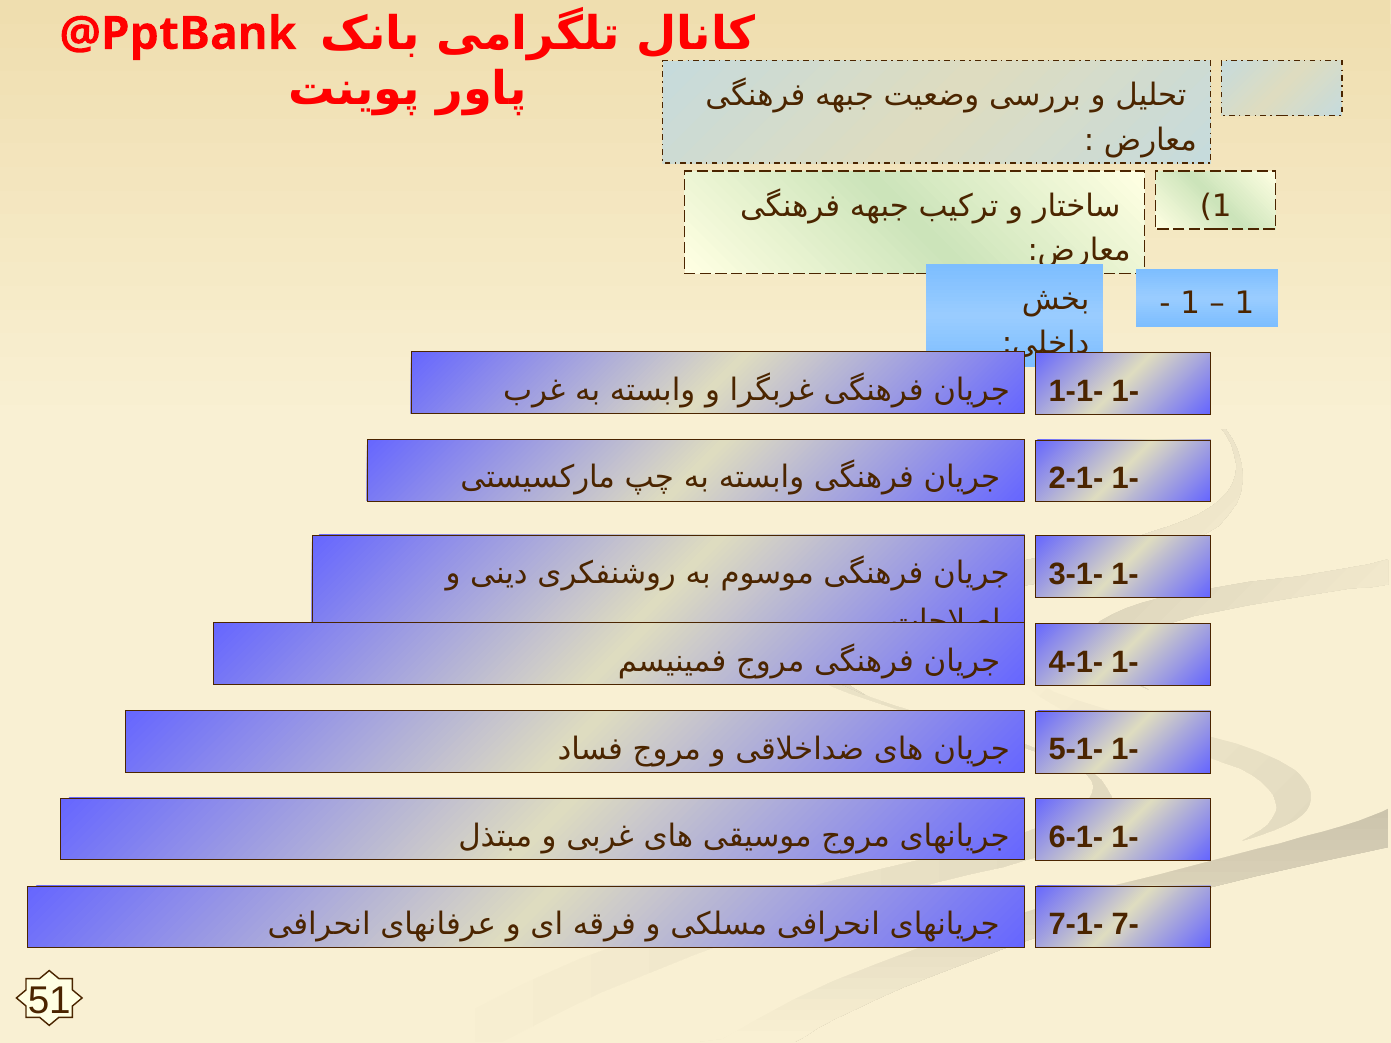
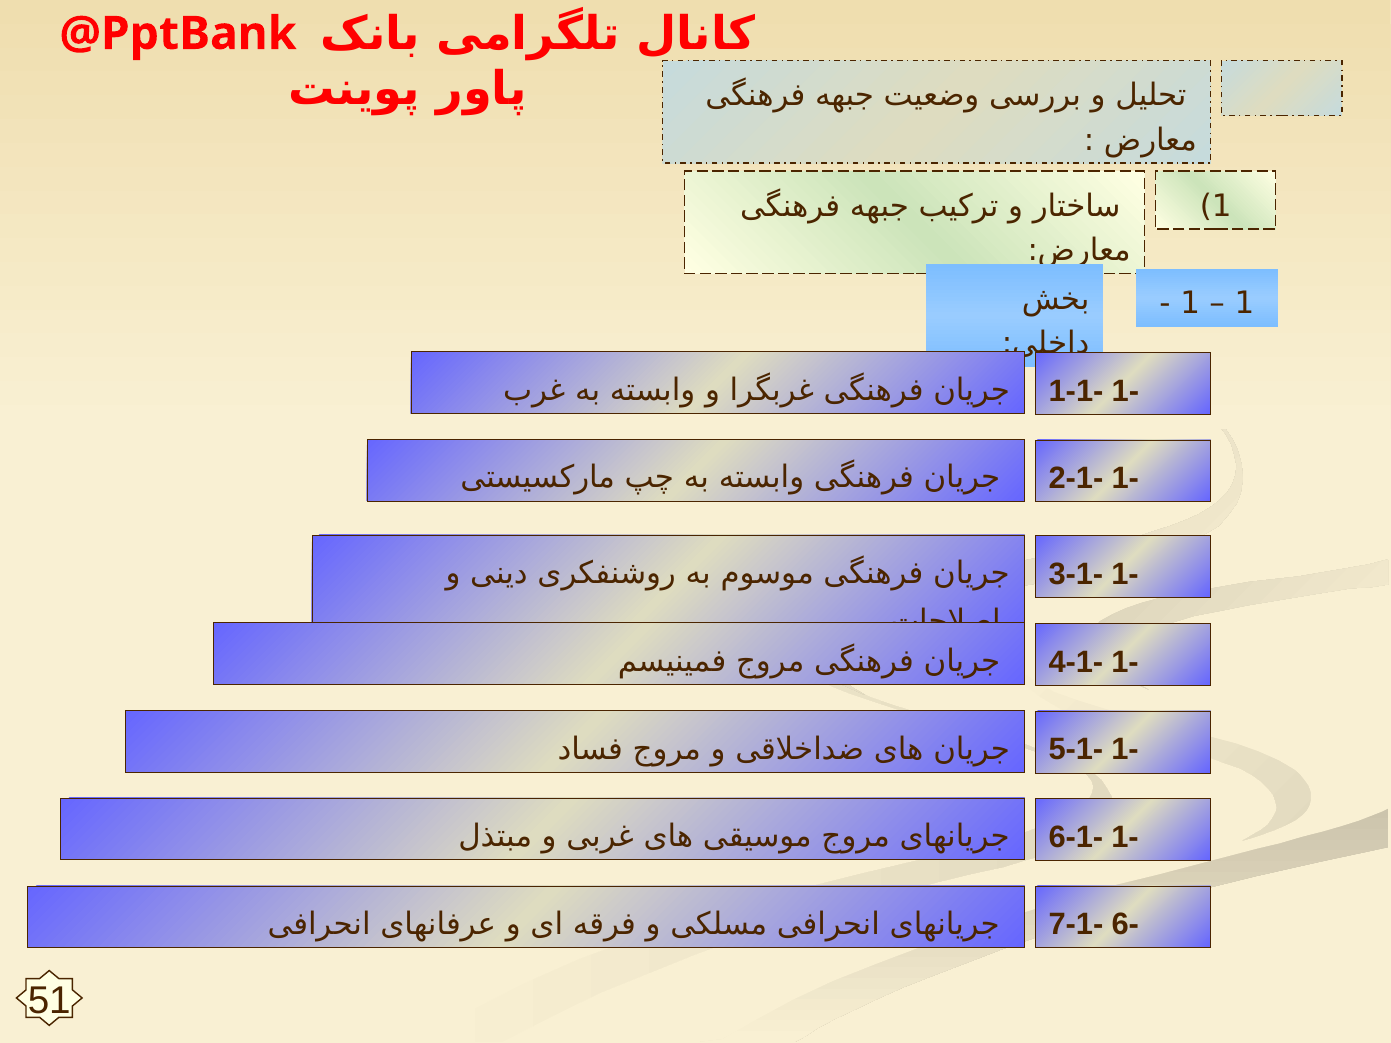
7-: 7- -> 6- (1125, 925)
